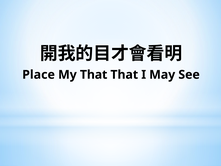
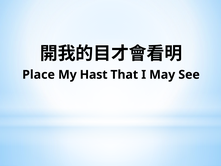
My That: That -> Hast (94, 75)
